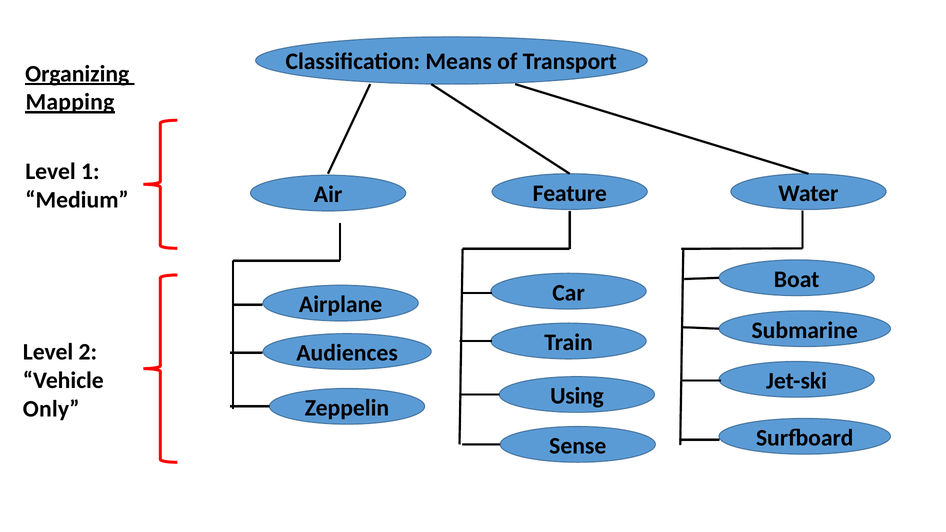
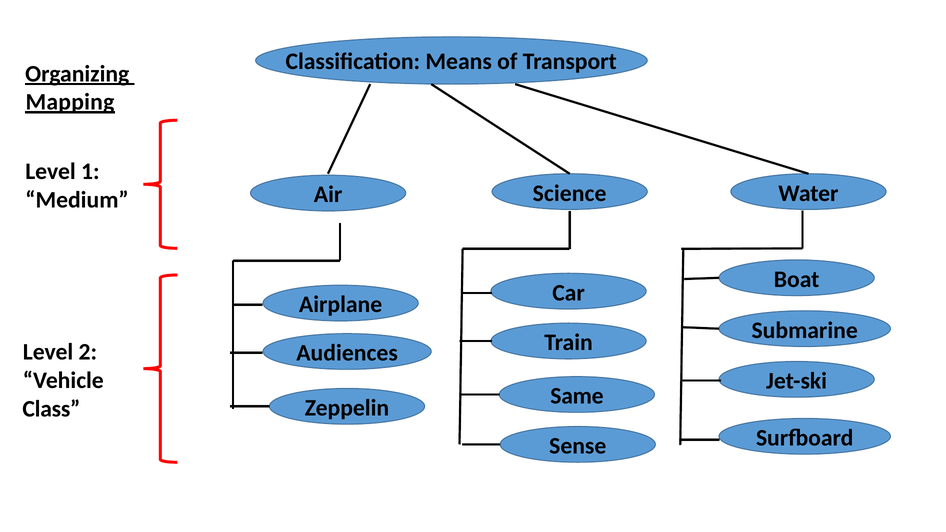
Feature: Feature -> Science (570, 193)
Using: Using -> Same (577, 396)
Only: Only -> Class (51, 409)
